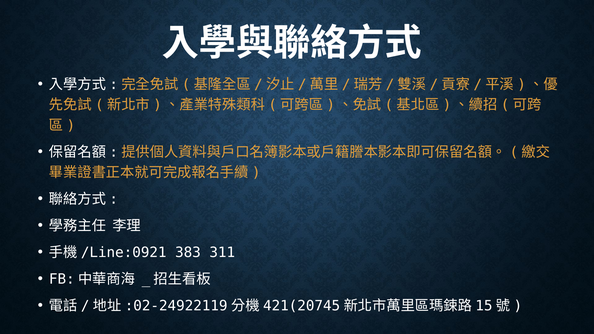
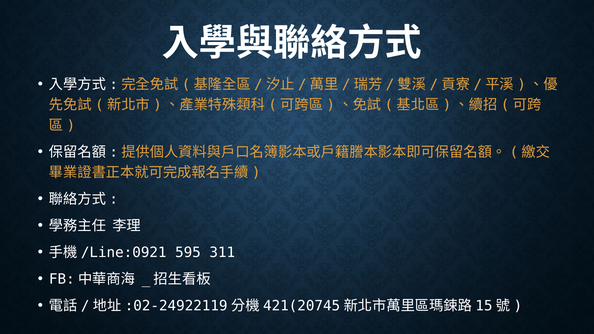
383: 383 -> 595 (188, 253)
